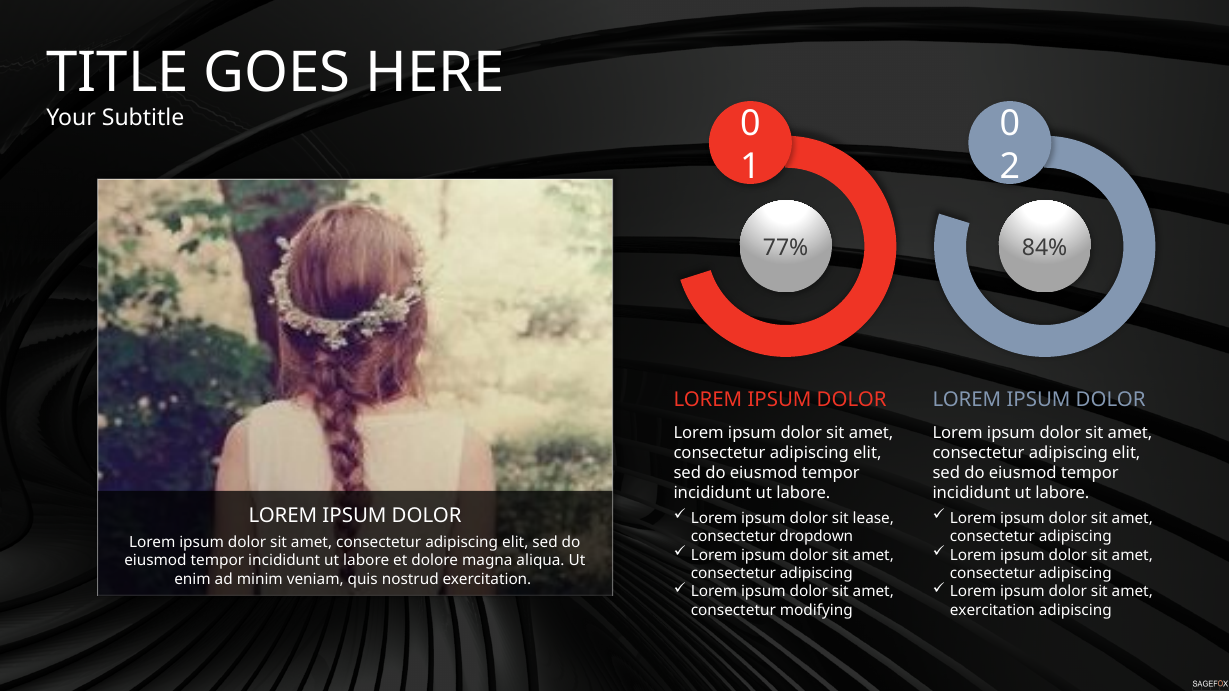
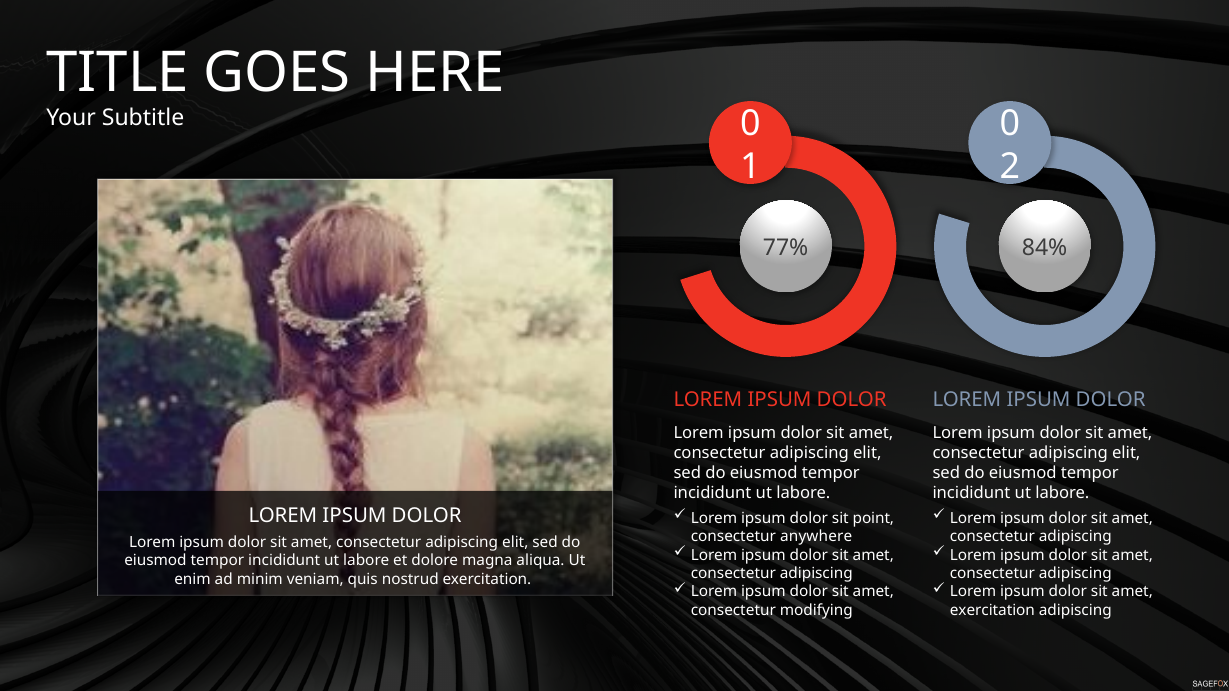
lease: lease -> point (873, 518)
dropdown: dropdown -> anywhere (816, 537)
